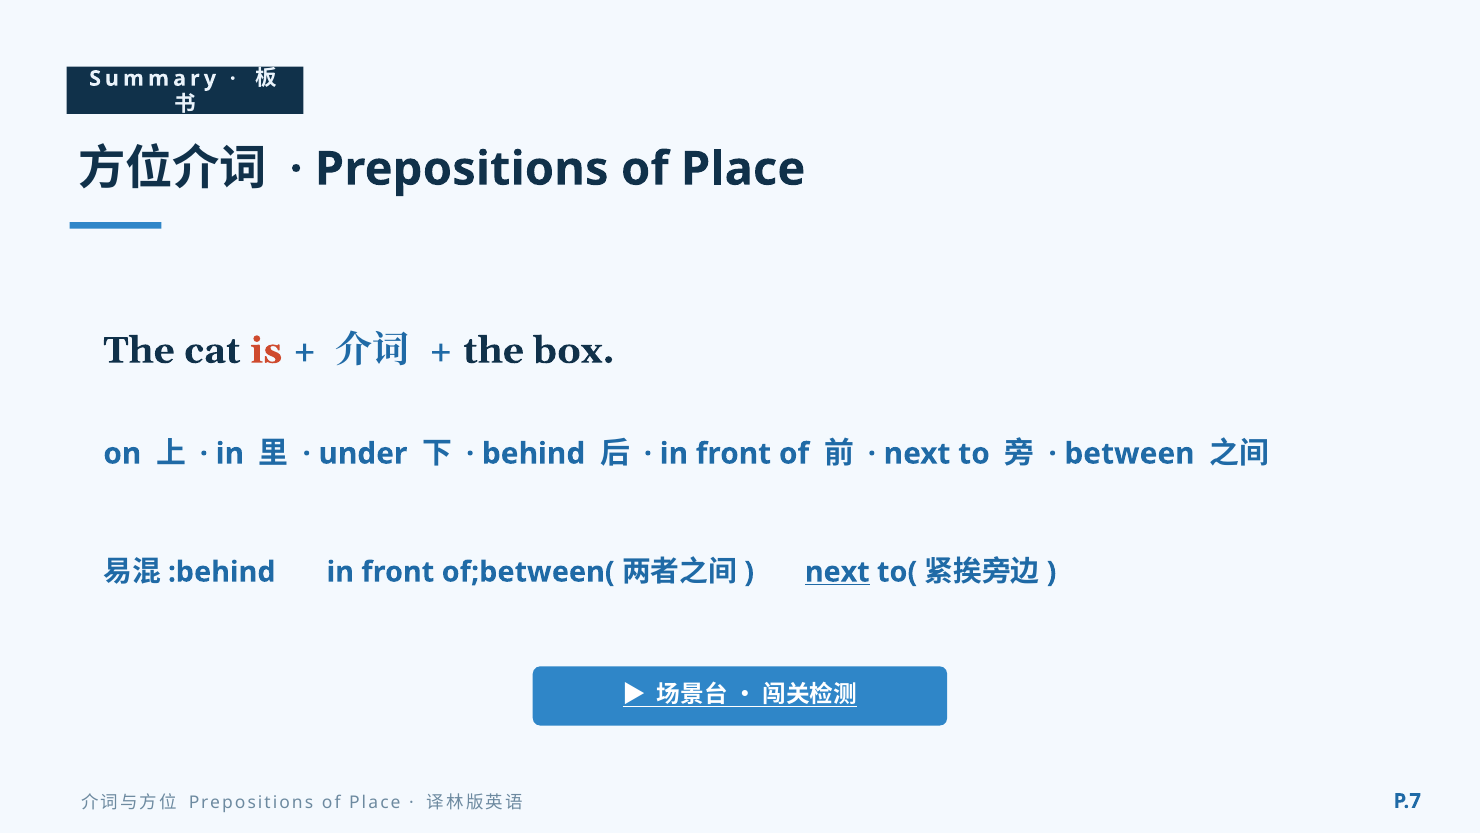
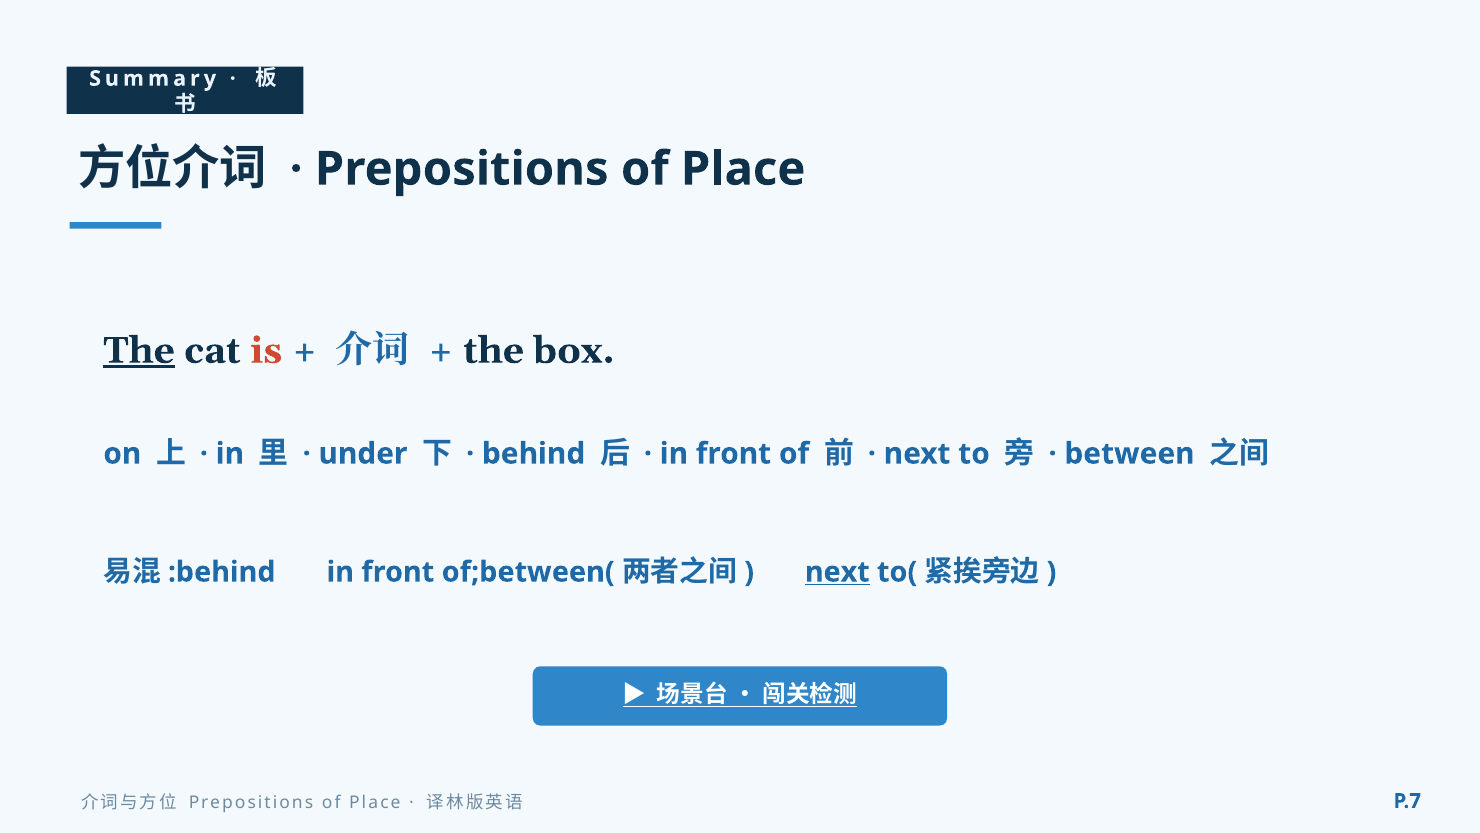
The underline: none -> present (139, 350)
